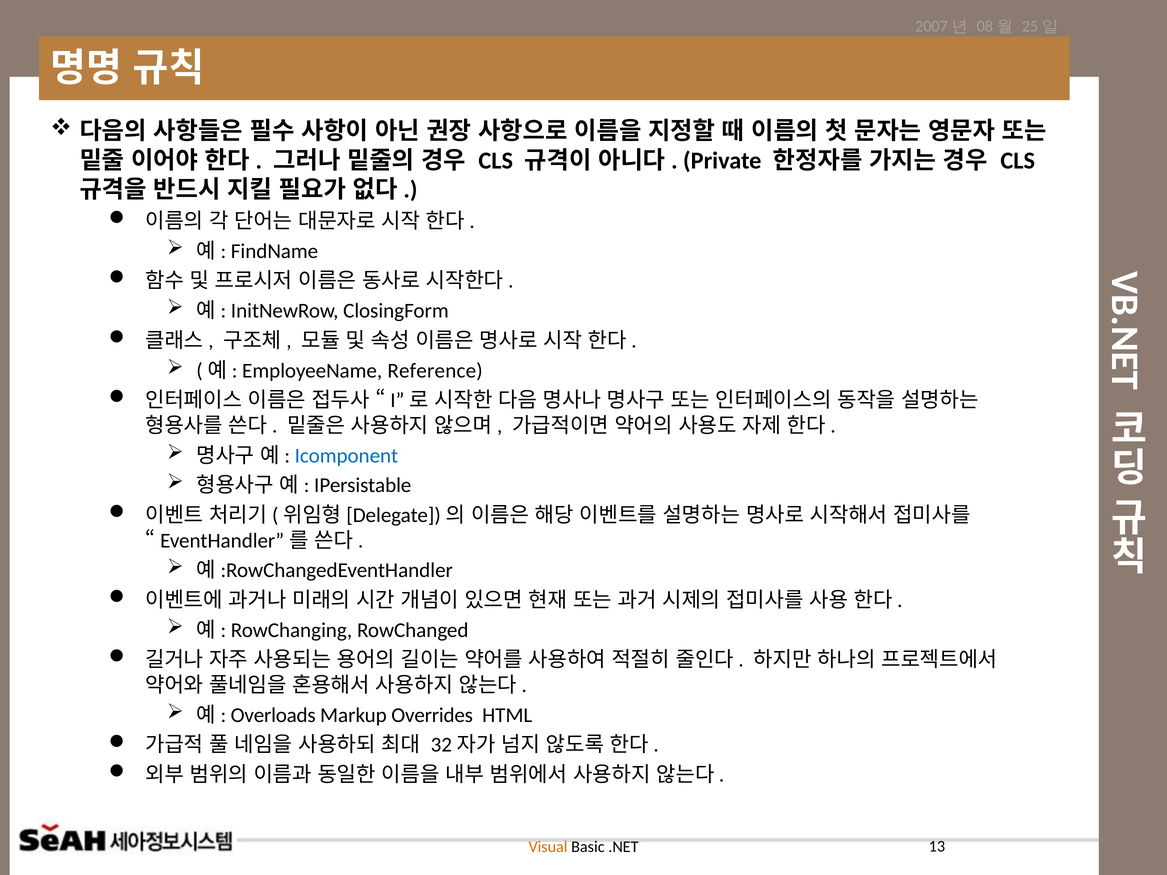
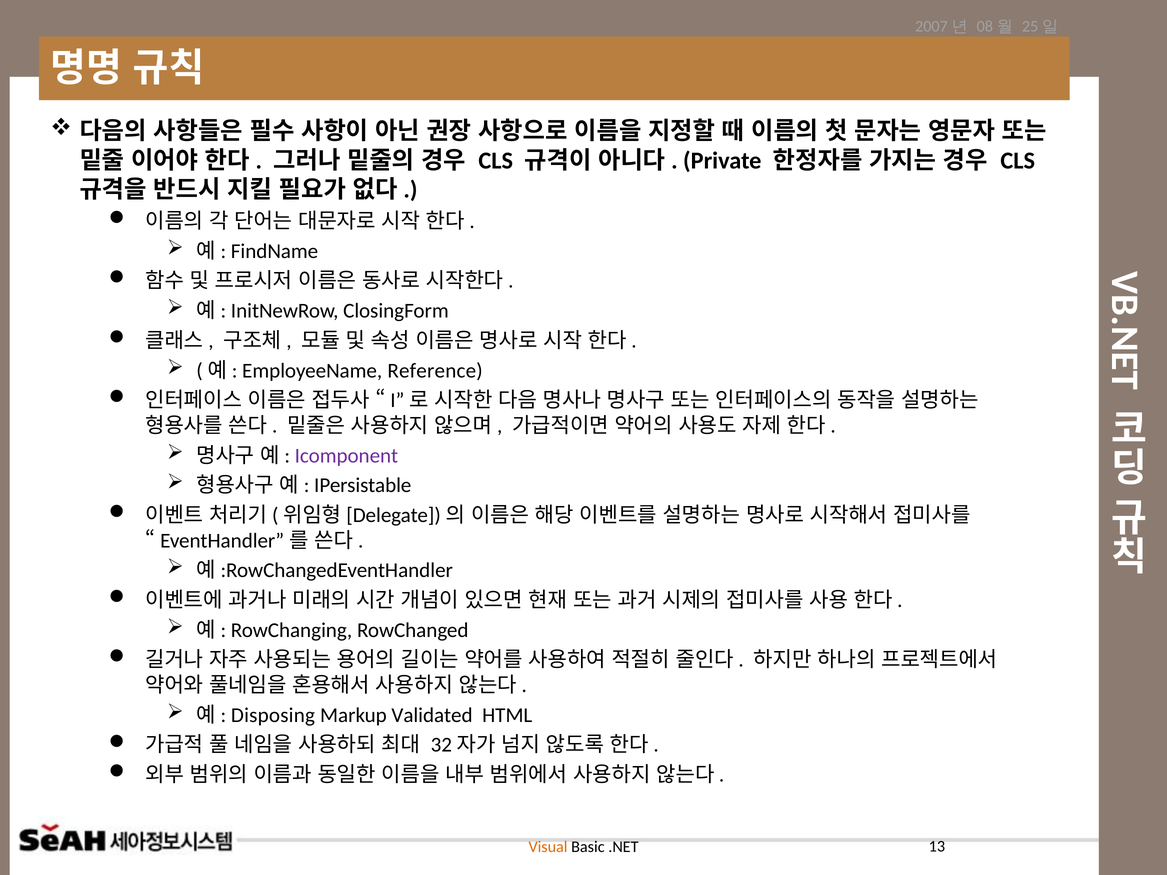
Icomponent colour: blue -> purple (346, 456)
Overloads: Overloads -> Disposing (273, 715)
Overrides: Overrides -> Validated (432, 715)
